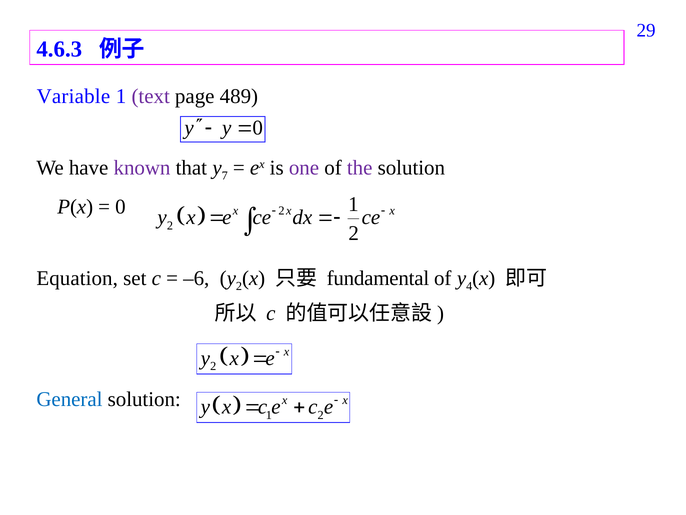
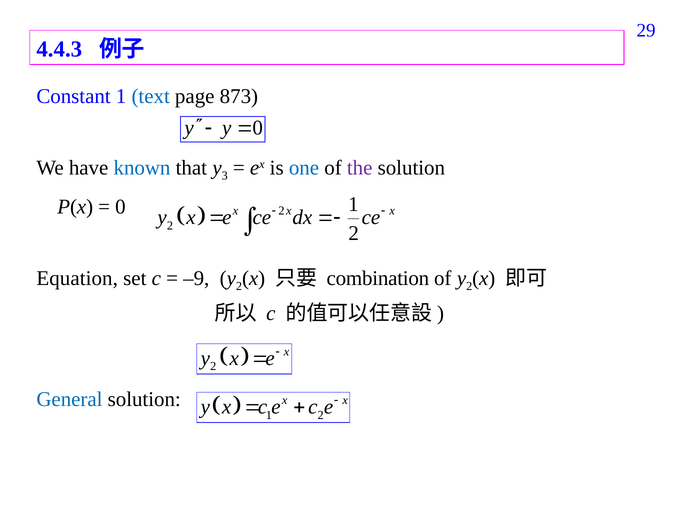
4.6.3: 4.6.3 -> 4.4.3 (59, 49)
Variable: Variable -> Constant (74, 96)
text colour: purple -> blue (151, 96)
489: 489 -> 873 (239, 96)
known colour: purple -> blue (142, 168)
7: 7 -> 3 (225, 176)
one colour: purple -> blue (304, 168)
–6: –6 -> –9 (196, 278)
fundamental: fundamental -> combination (378, 278)
4: 4 -> 2 (469, 286)
